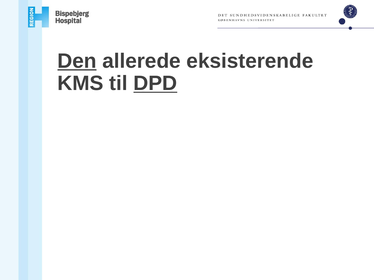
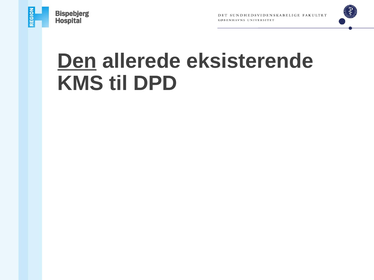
DPD underline: present -> none (155, 83)
